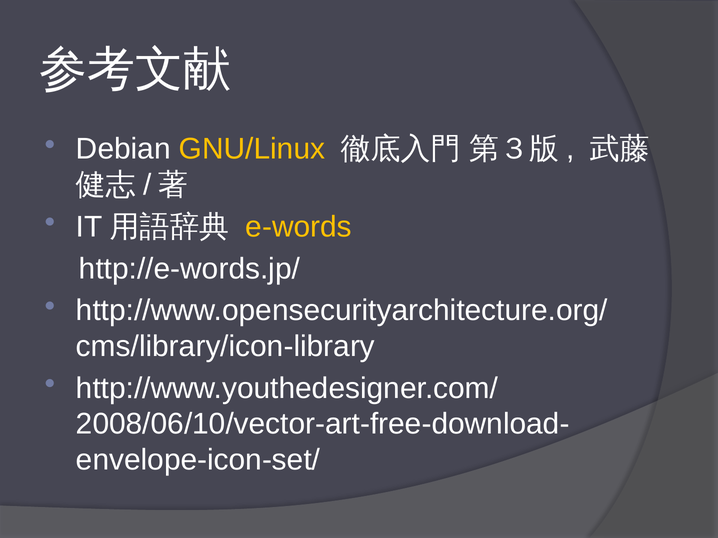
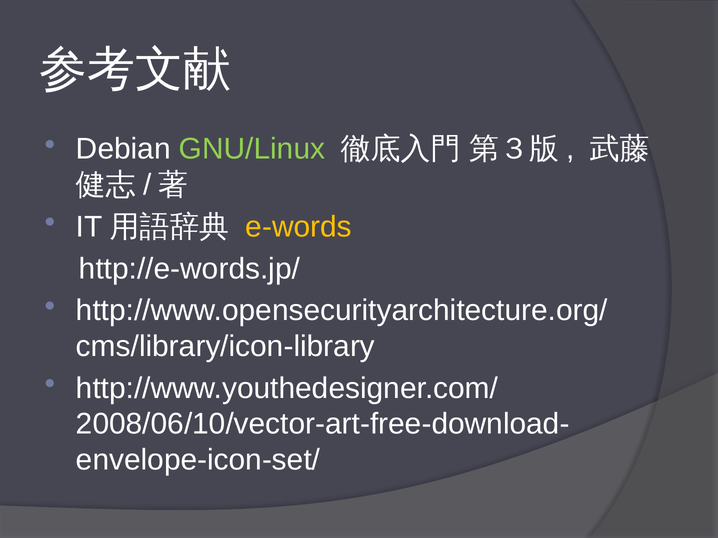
GNU/Linux colour: yellow -> light green (252, 149)
